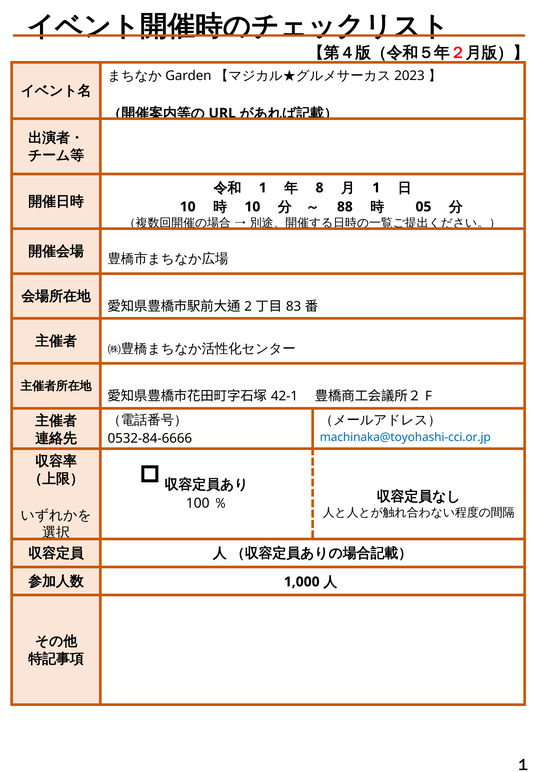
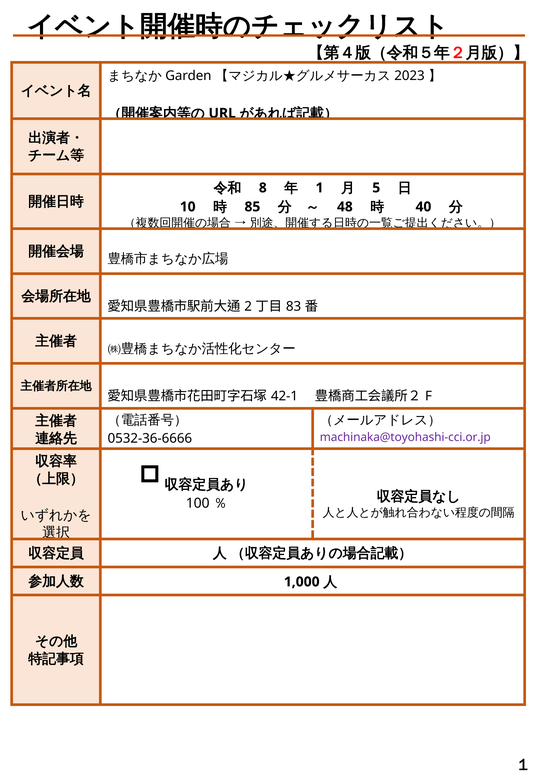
1: 1 -> 8 (263, 188)
8: 8 -> 1 (320, 188)
1: 1 -> 5 (376, 188)
10: 10 -> 85 (252, 207)
88: 88 -> 48 (345, 207)
05: 05 -> 40 (423, 207)
machinaka@toyohashi-cci.or.jp colour: blue -> purple (405, 437)
0532-84-6666: 0532-84-6666 -> 0532-36-6666 (150, 438)
